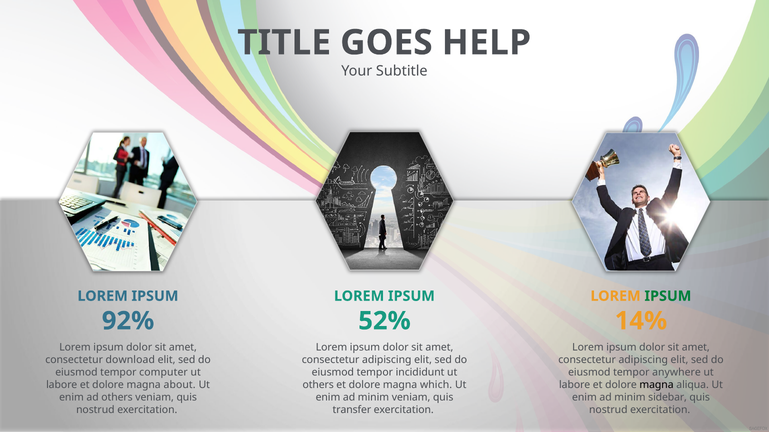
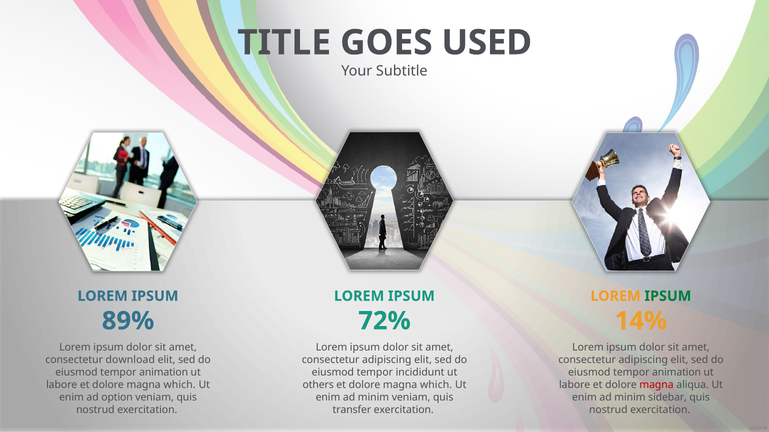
HELP: HELP -> USED (487, 43)
92%: 92% -> 89% (128, 321)
52%: 52% -> 72% (384, 321)
computer: computer -> animation (164, 373)
anywhere: anywhere -> animation (677, 373)
about: about -> which (180, 385)
magna colour: black -> red (657, 385)
ad others: others -> option (117, 398)
